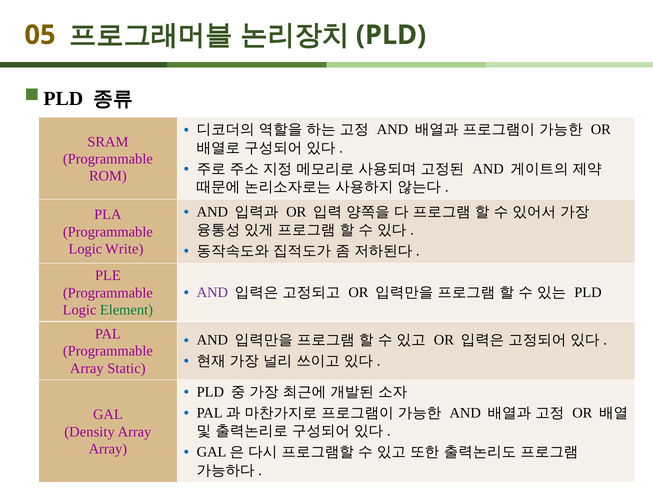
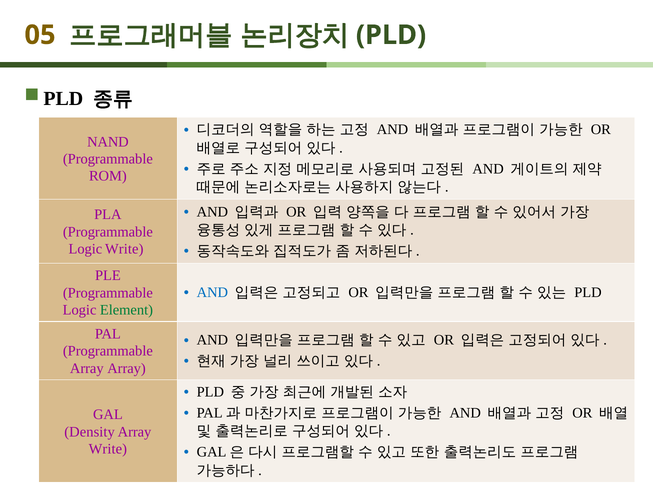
SRAM: SRAM -> NAND (108, 142)
AND colour: purple -> blue (212, 292)
Array Static: Static -> Array (127, 368)
Array: Array -> Write (108, 449)
